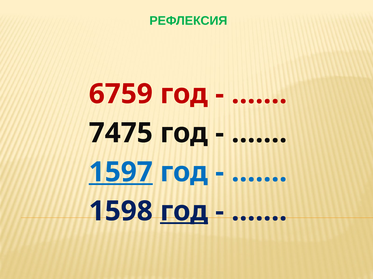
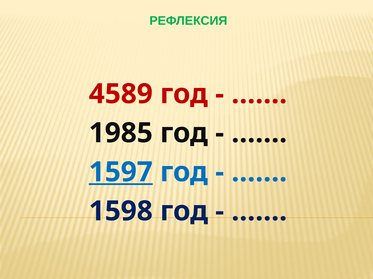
6759: 6759 -> 4589 (121, 94)
7475: 7475 -> 1985 (121, 133)
год underline: present -> none (184, 212)
